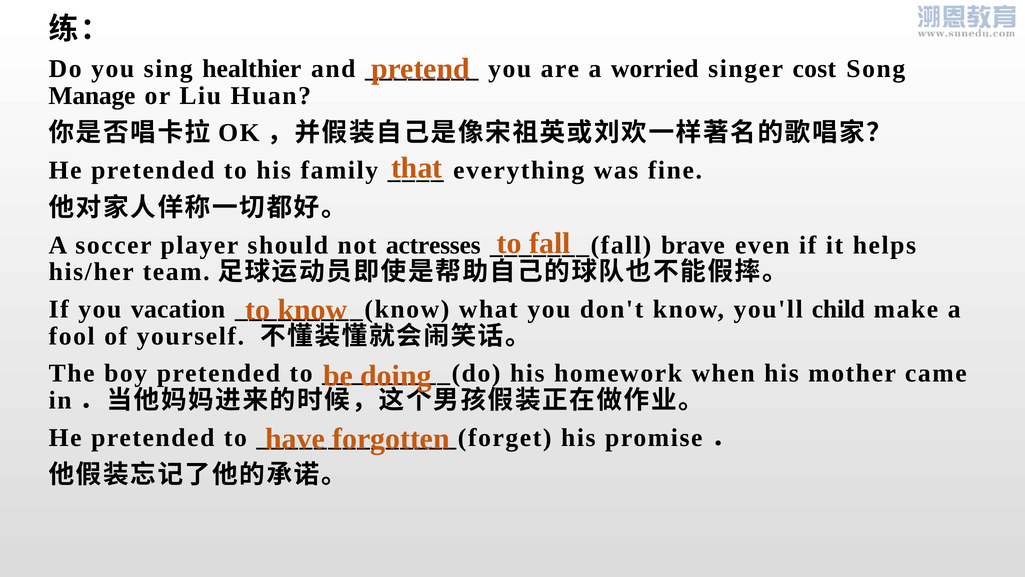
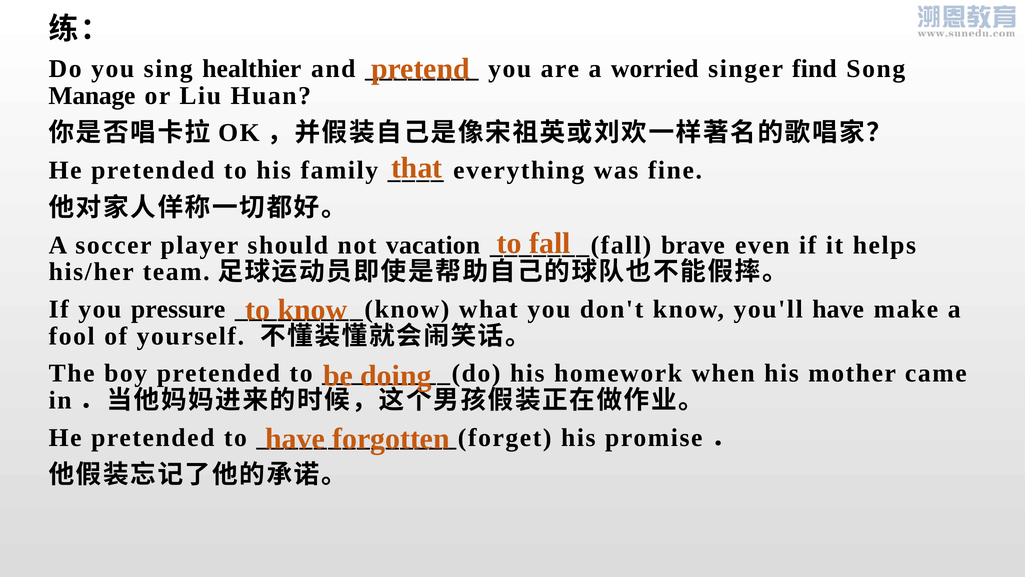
cost: cost -> find (814, 69)
actresses: actresses -> vacation (433, 245)
vacation: vacation -> pressure (178, 309)
you'll child: child -> have (838, 309)
